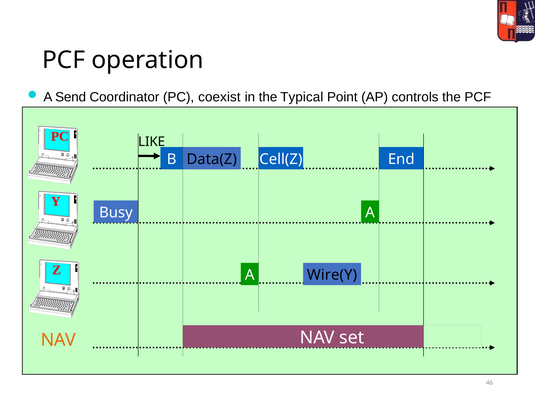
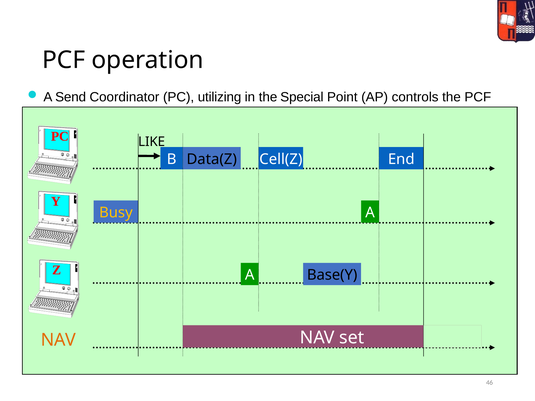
coexist: coexist -> utilizing (220, 97)
Typical: Typical -> Special (302, 97)
Busy colour: white -> yellow (116, 213)
Wire(Y: Wire(Y -> Base(Y (332, 275)
